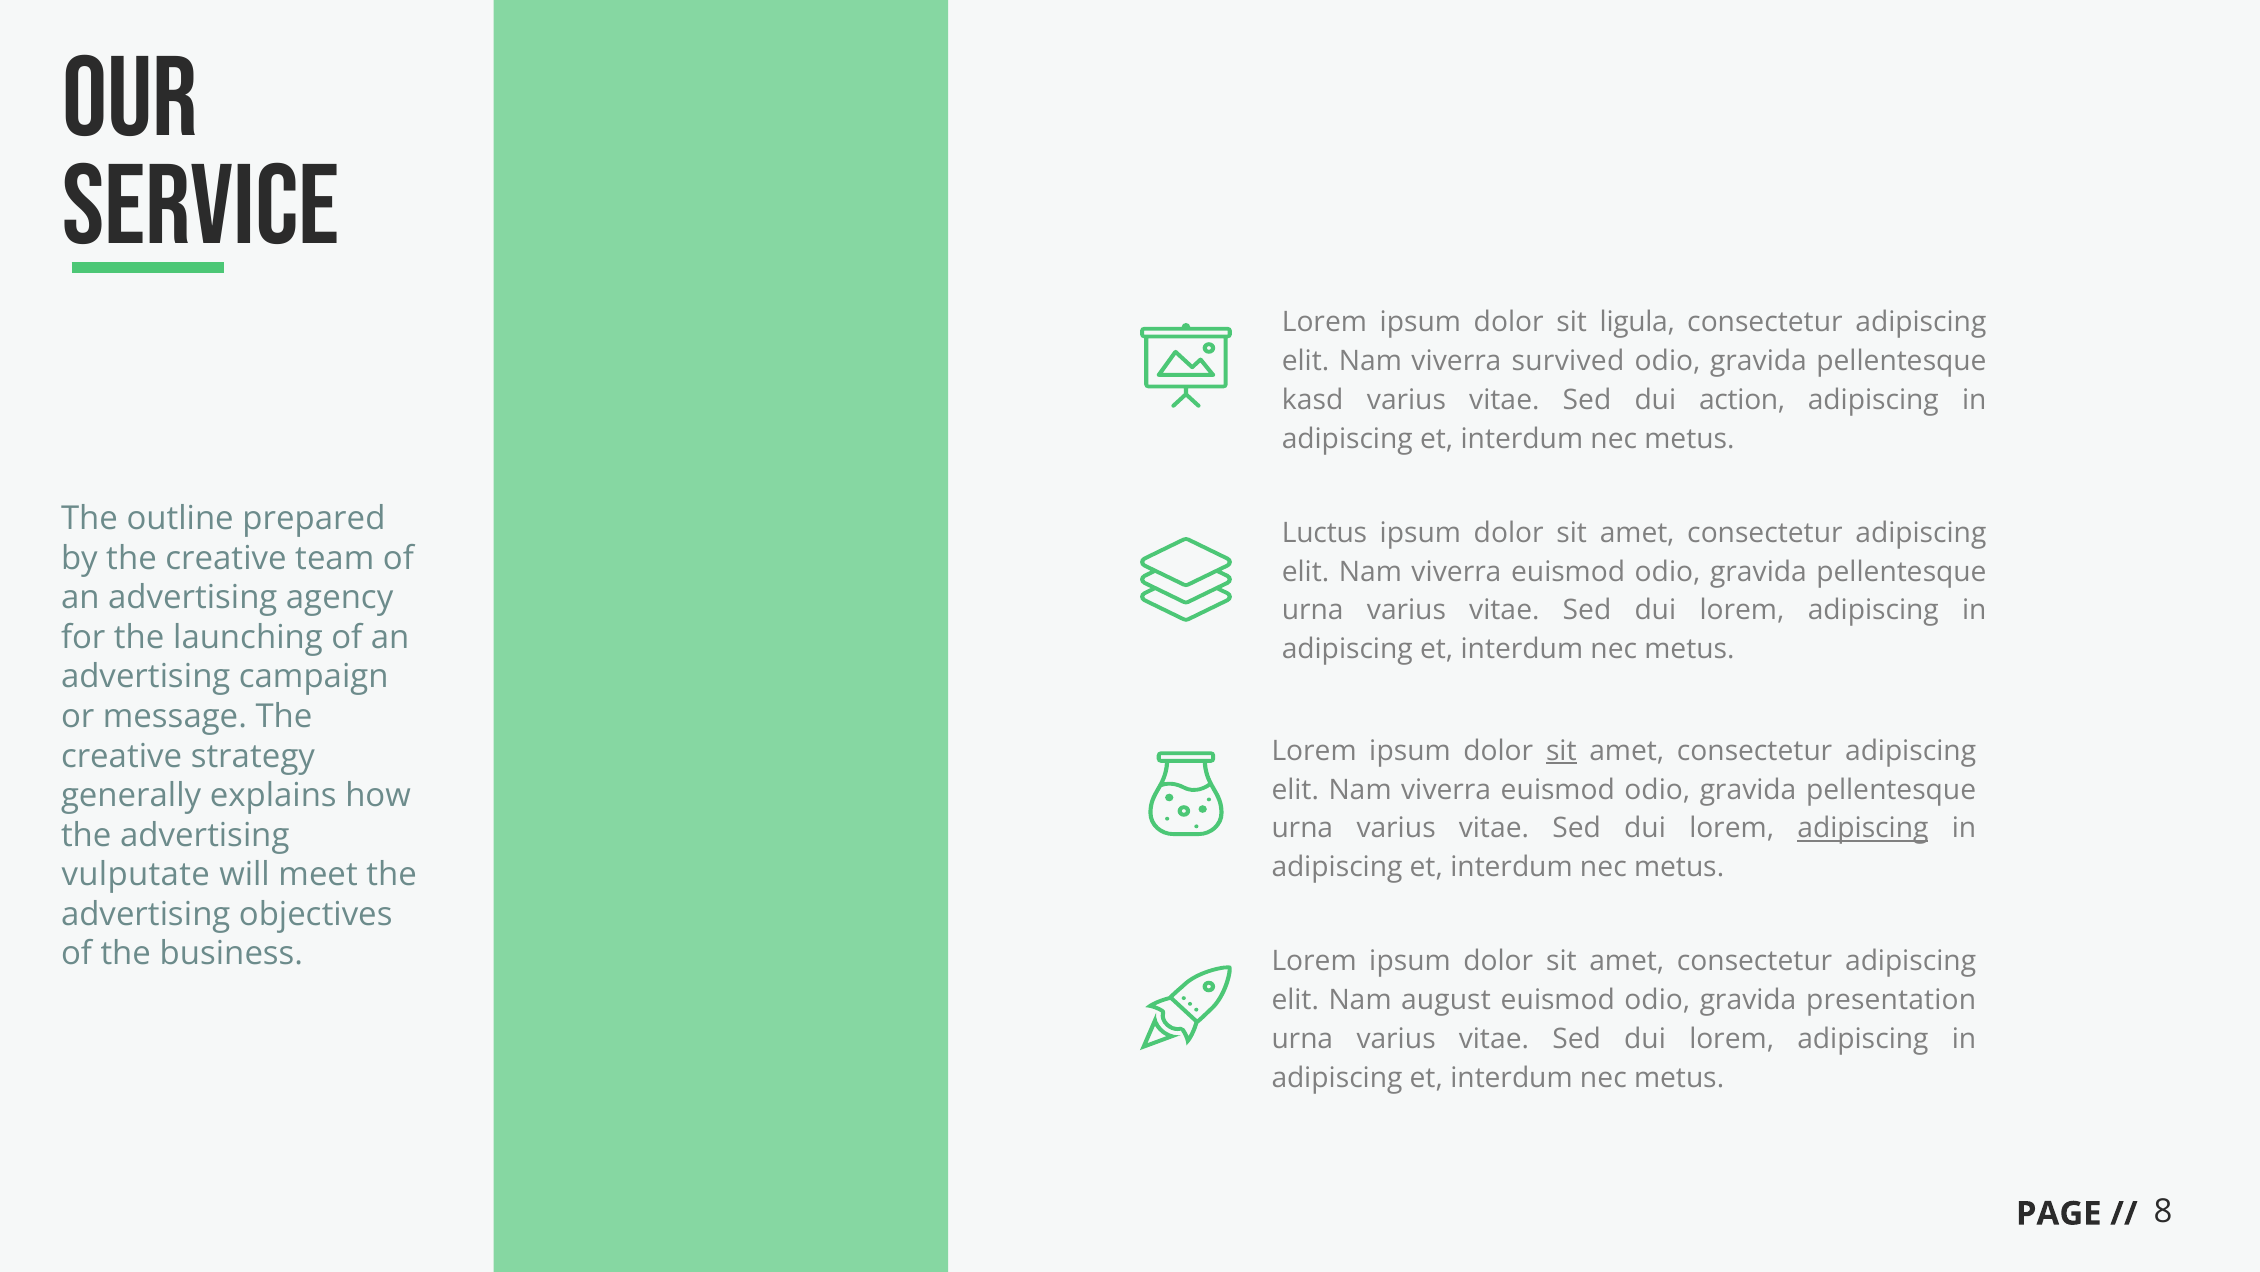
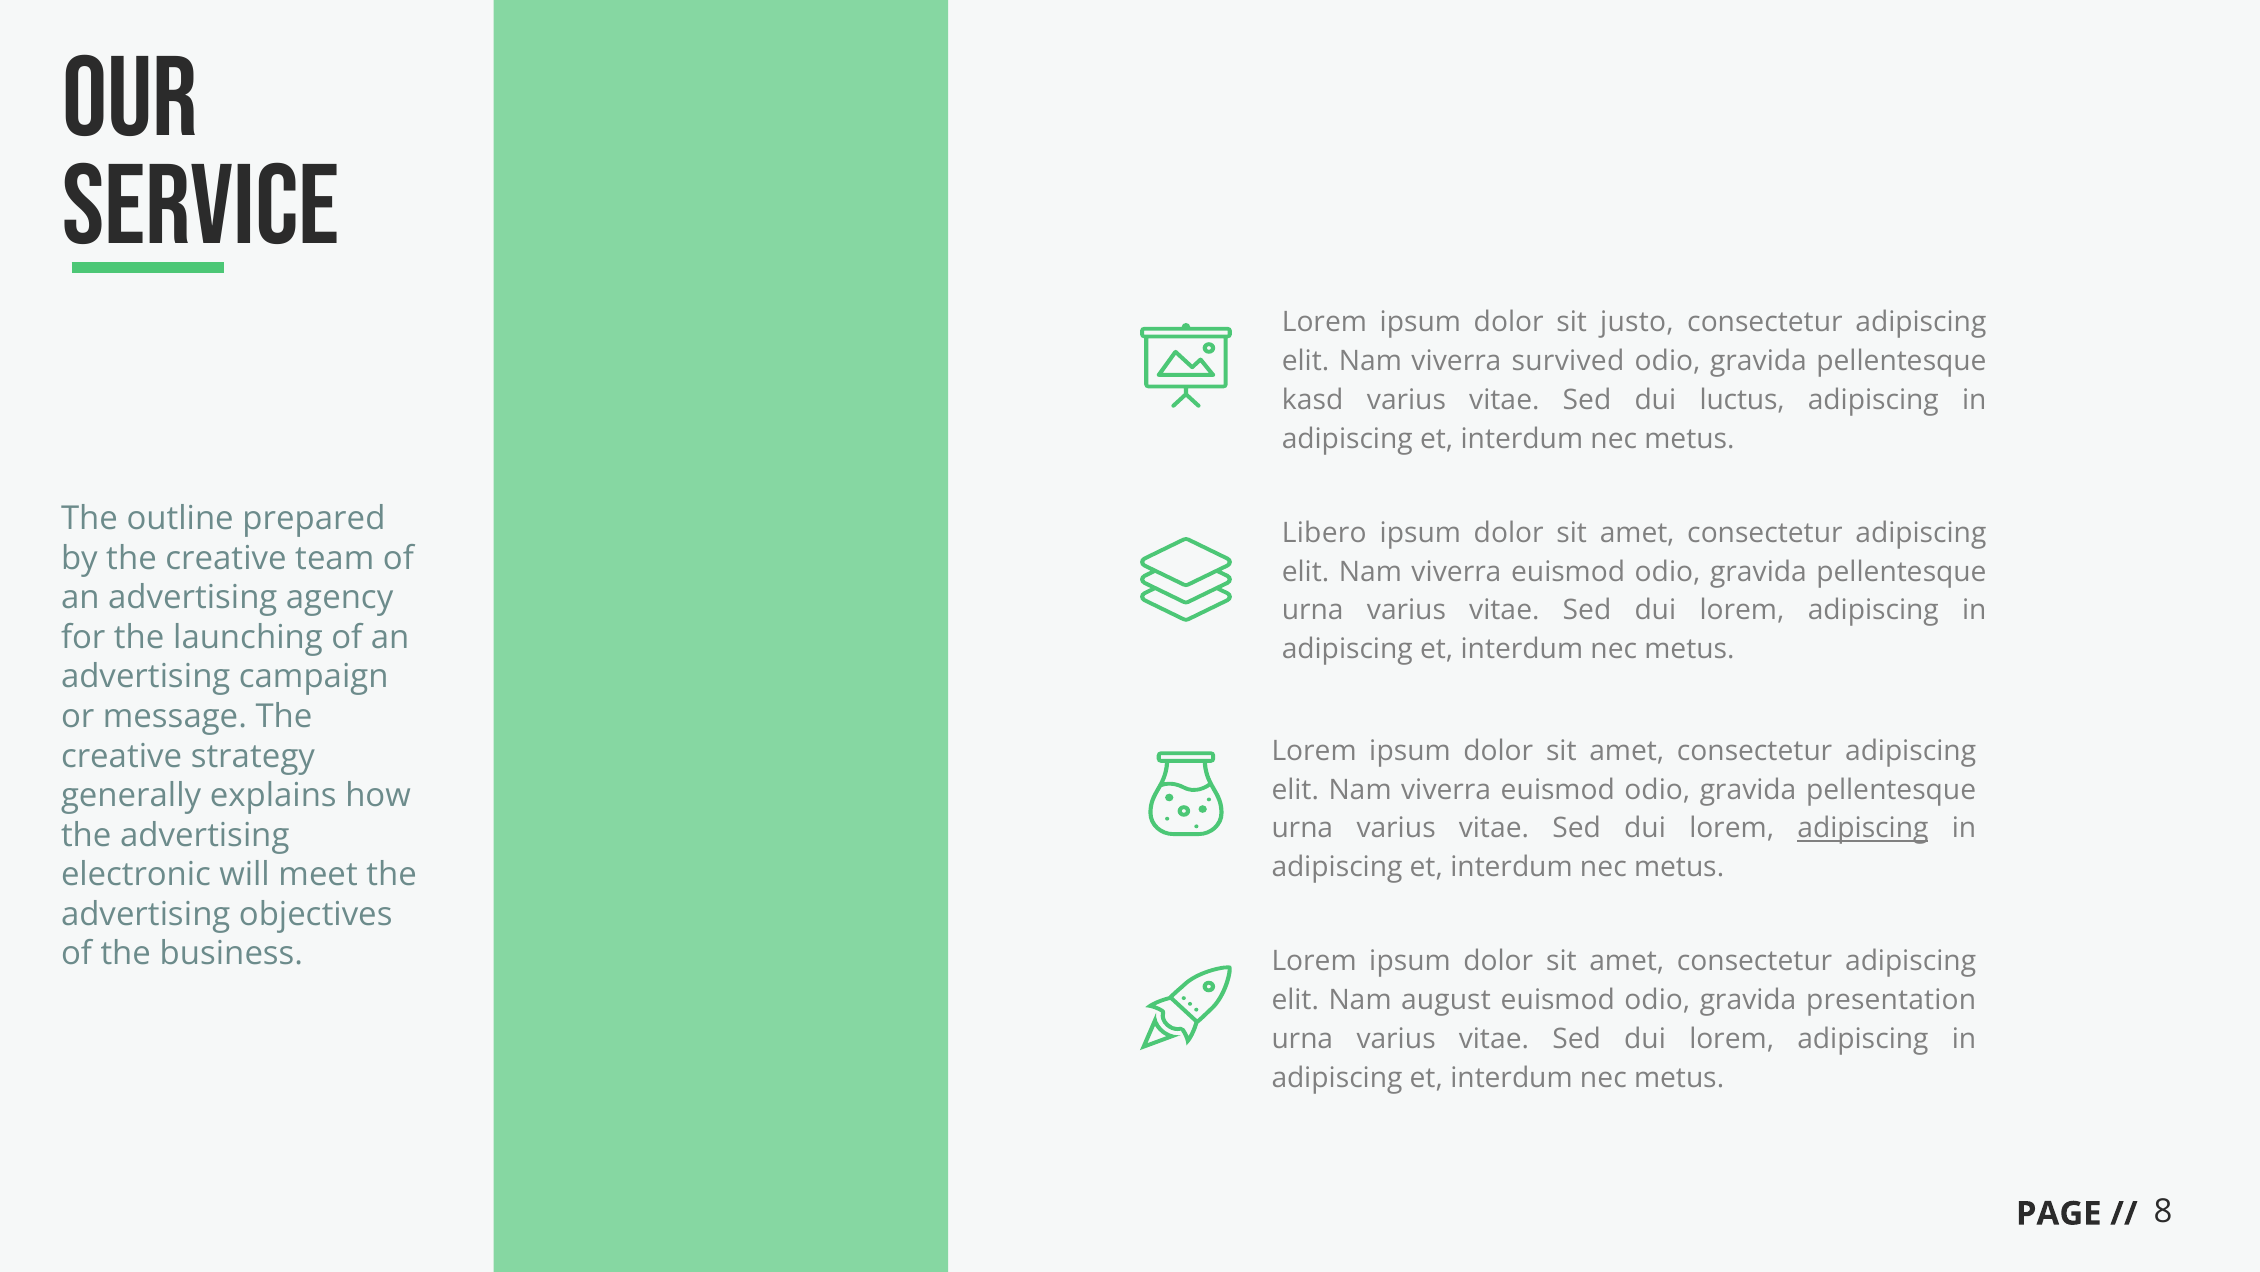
ligula: ligula -> justo (1637, 322)
action: action -> luctus (1742, 400)
Luctus: Luctus -> Libero (1324, 533)
sit underline: present -> none (1561, 750)
vulputate: vulputate -> electronic (136, 874)
